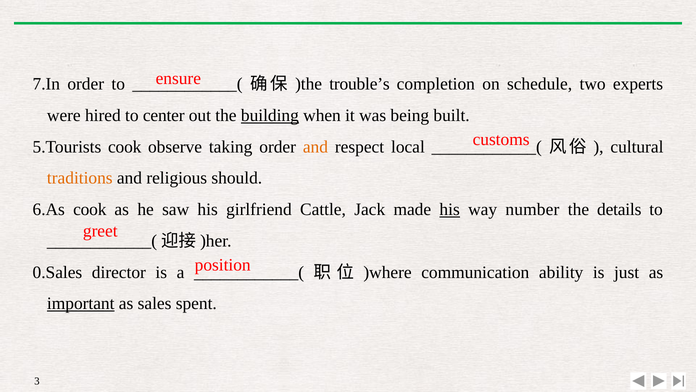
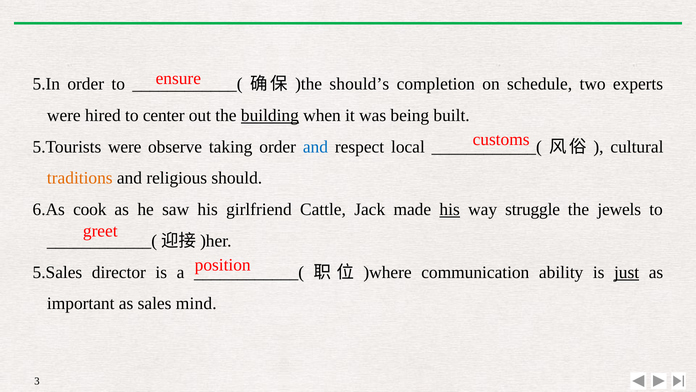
7.In: 7.In -> 5.In (46, 84)
trouble’s: trouble’s -> should’s (359, 84)
5.Tourists cook: cook -> were (125, 147)
and colour: orange -> blue (315, 147)
number: number -> struggle (533, 209)
details: details -> jewels (619, 209)
0.Sales: 0.Sales -> 5.Sales (57, 272)
just underline: none -> present (627, 272)
important underline: present -> none (81, 303)
spent: spent -> mind (196, 303)
